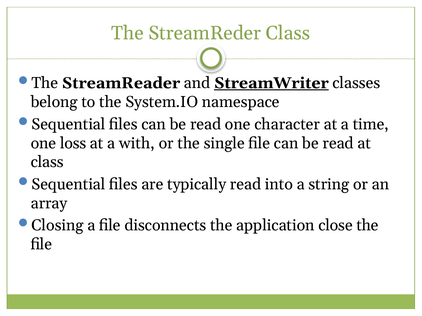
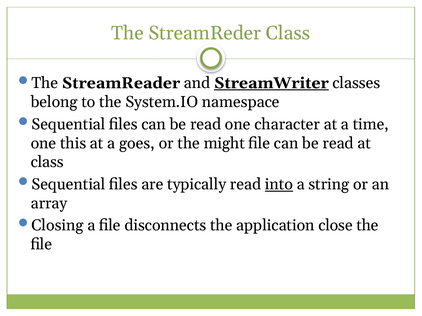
loss: loss -> this (73, 143)
with: with -> goes (137, 143)
single: single -> might (224, 143)
into underline: none -> present (279, 185)
